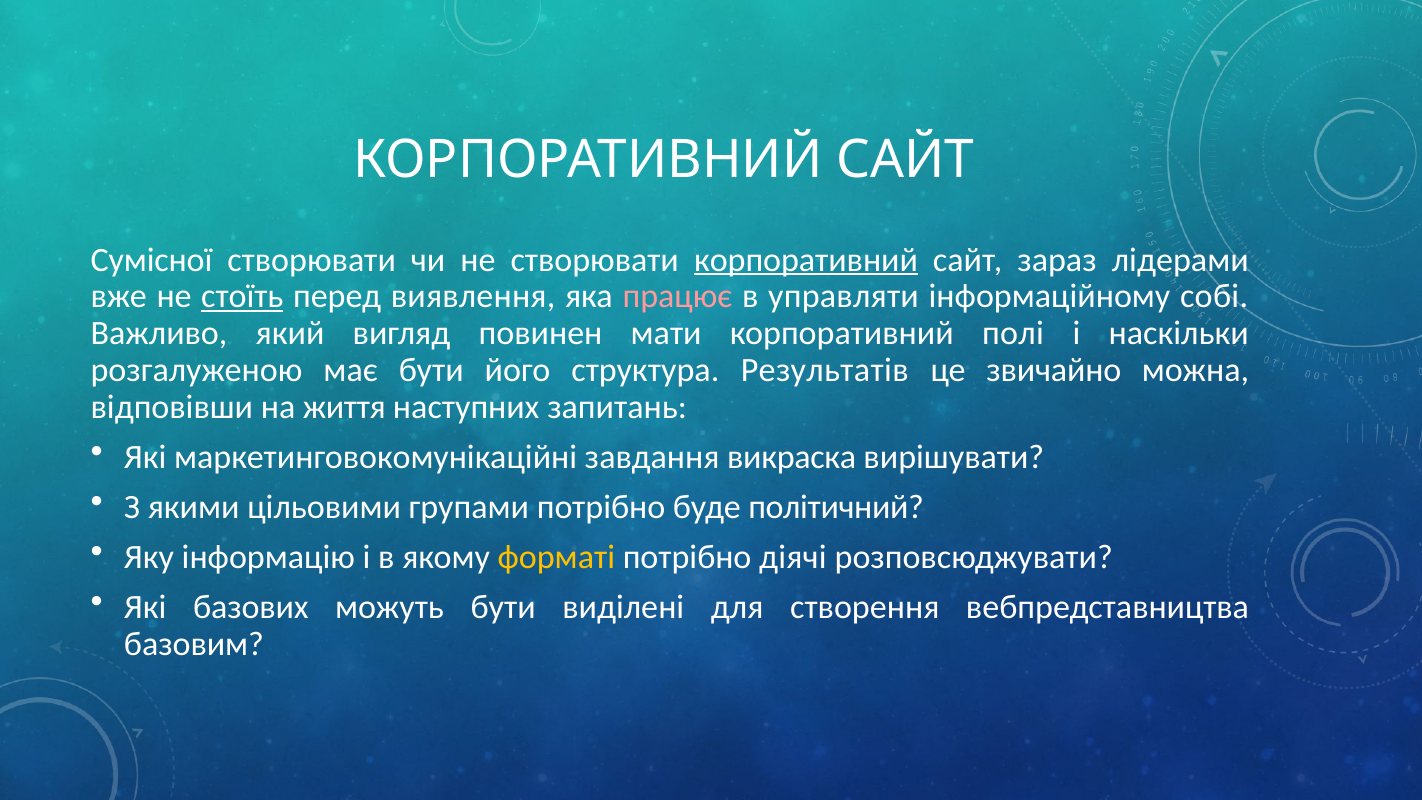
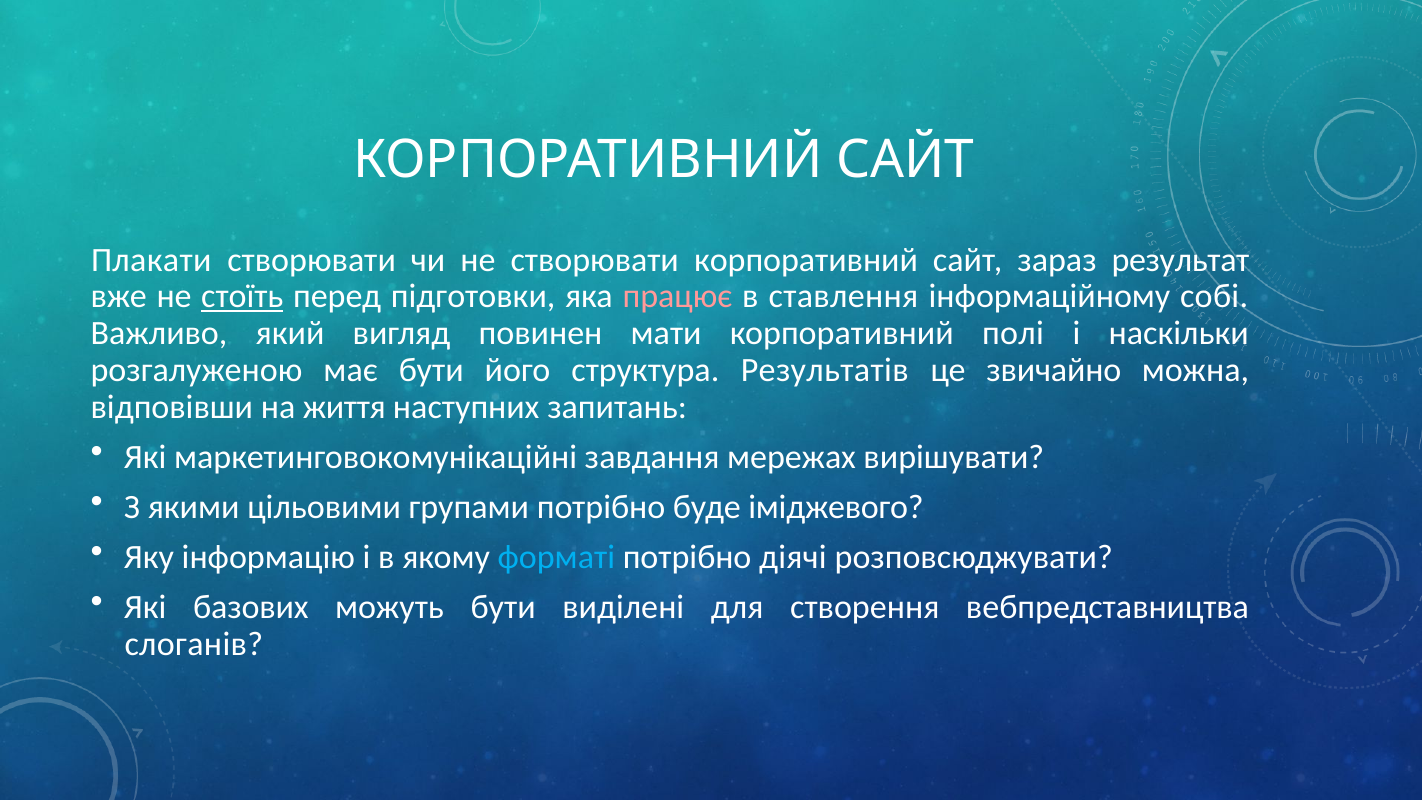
Сумісної: Сумісної -> Плакати (151, 260)
корпоративний underline: present -> none (806, 260)
лідерами: лідерами -> результат (1180, 260)
виявлення: виявлення -> підготовки (473, 297)
управляти: управляти -> ставлення (843, 297)
викраска: викраска -> мережах (792, 457)
політичний: політичний -> іміджевого (836, 507)
форматі colour: yellow -> light blue (556, 557)
базовим: базовим -> слоганів (194, 644)
